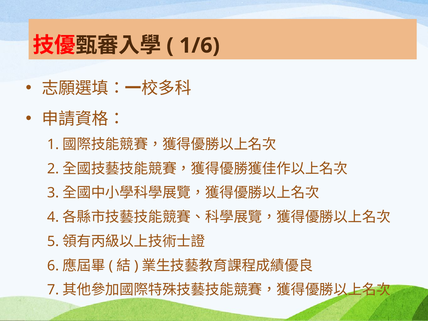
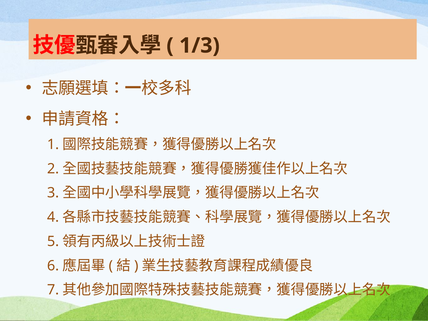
1/6: 1/6 -> 1/3 (199, 46)
